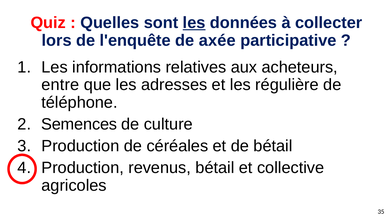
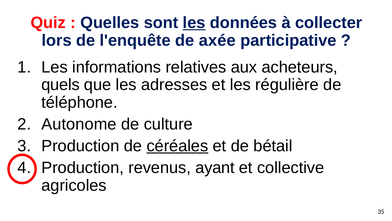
entre: entre -> quels (60, 85)
Semences: Semences -> Autonome (79, 124)
céréales underline: none -> present (177, 146)
revenus bétail: bétail -> ayant (215, 167)
